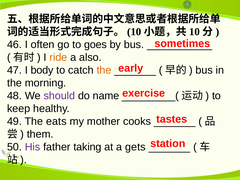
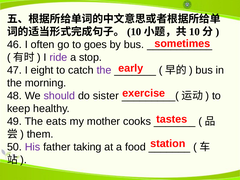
ride colour: orange -> purple (58, 57)
also: also -> stop (90, 57)
body: body -> eight (42, 70)
the colour: orange -> purple (104, 70)
name: name -> sister (106, 96)
gets: gets -> food (135, 147)
